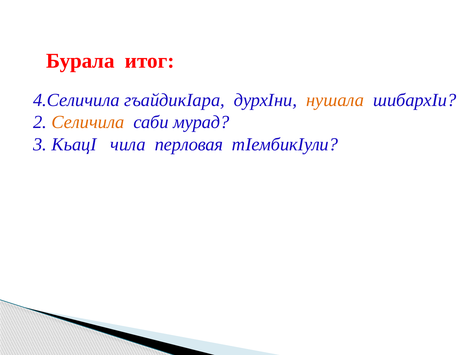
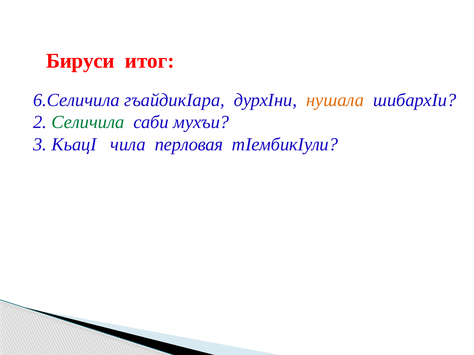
Бурала: Бурала -> Бируси (80, 61)
4.Селичила: 4.Селичила -> 6.Селичила (76, 100)
Селичила colour: orange -> green (88, 122)
мурад: мурад -> мухъи (201, 122)
